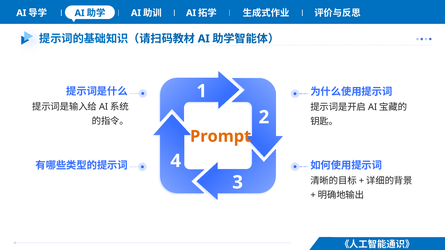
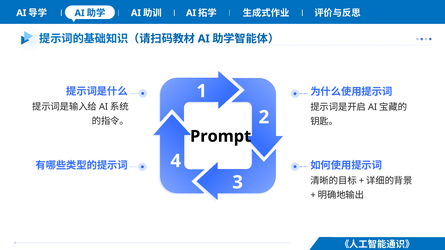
Prompt colour: orange -> black (221, 137)
